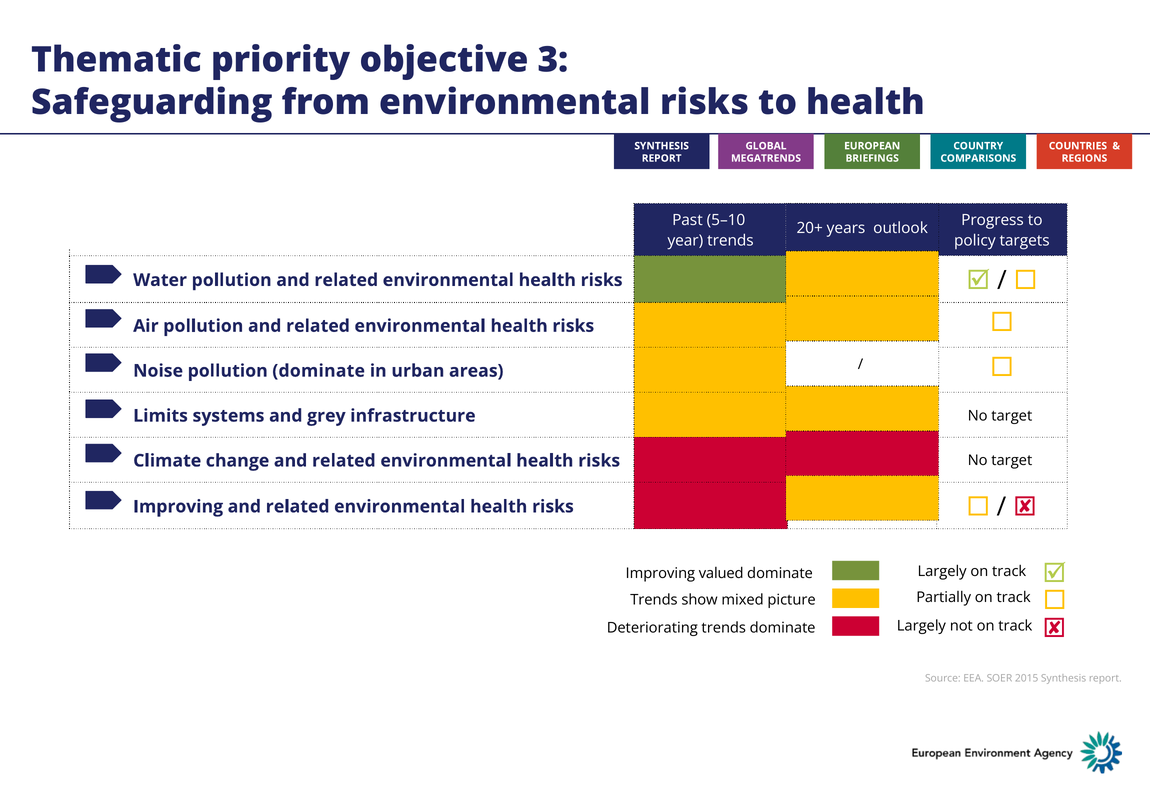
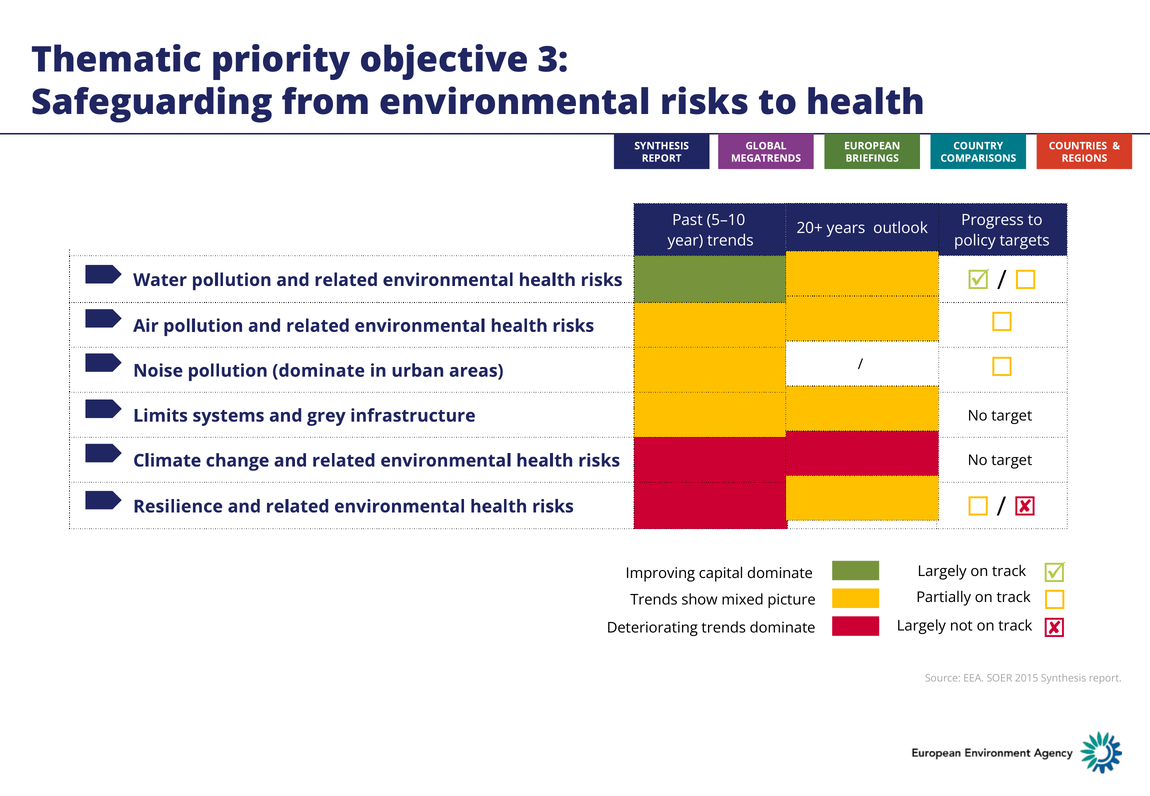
Improving: Improving -> Resilience (178, 507)
valued: valued -> capital (721, 573)
